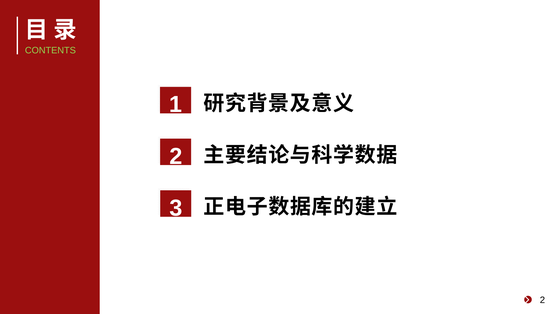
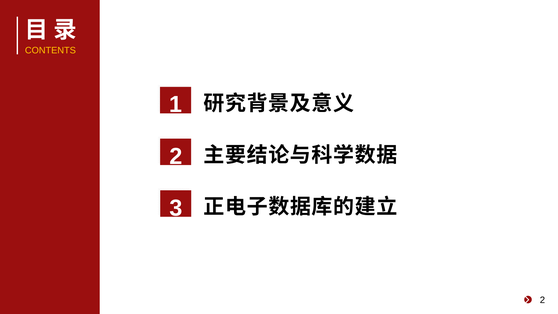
CONTENTS colour: light green -> yellow (50, 50)
